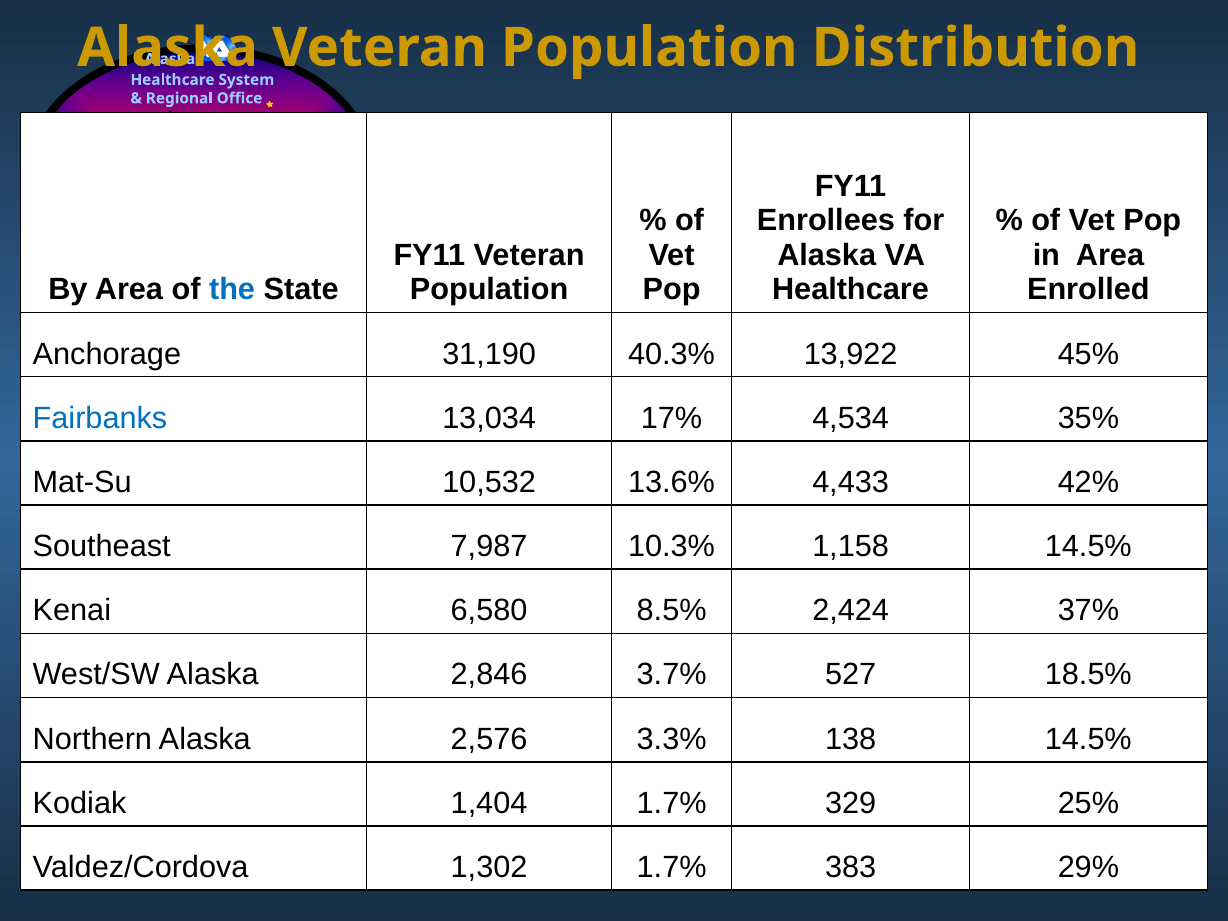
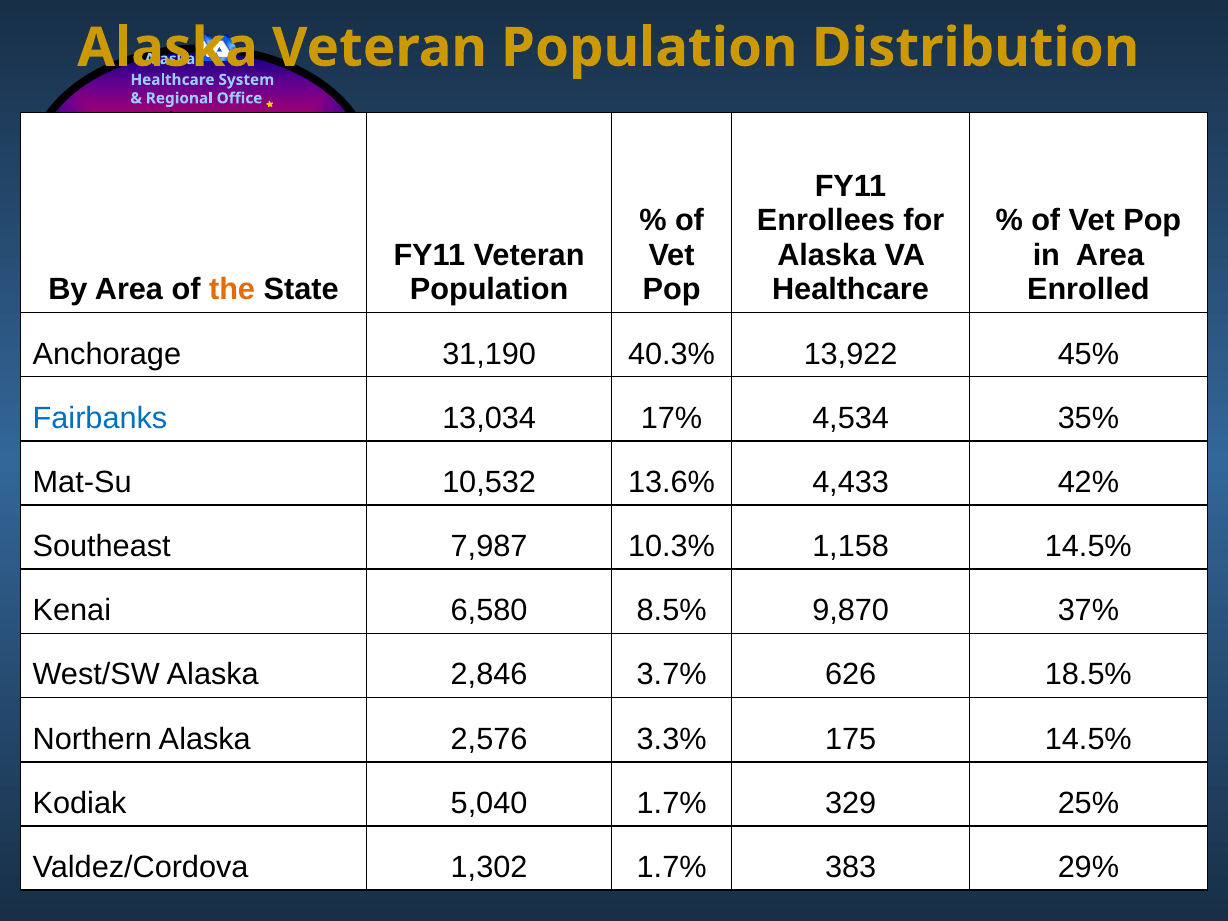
the colour: blue -> orange (232, 290)
2,424: 2,424 -> 9,870 (851, 611)
527: 527 -> 626 (851, 675)
138: 138 -> 175 (851, 739)
1,404: 1,404 -> 5,040 (489, 803)
